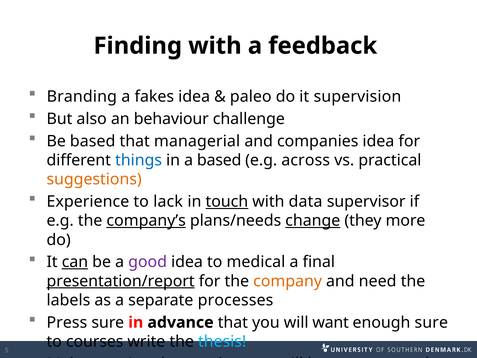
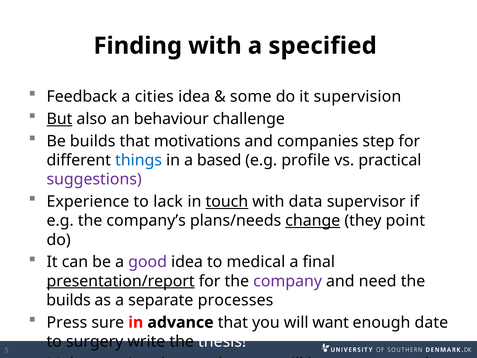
feedback: feedback -> specified (323, 46)
Branding: Branding -> Feedback (82, 97)
fakes: fakes -> cities (154, 97)
paleo: paleo -> some (251, 97)
But underline: none -> present (59, 119)
Be based: based -> builds (93, 141)
managerial: managerial -> motivations (197, 141)
companies idea: idea -> step (378, 141)
across: across -> profile (306, 160)
suggestions colour: orange -> purple (94, 179)
company’s underline: present -> none (146, 221)
more: more -> point (405, 221)
can underline: present -> none (75, 262)
company colour: orange -> purple (288, 281)
labels: labels -> builds (69, 300)
enough sure: sure -> date (431, 322)
courses: courses -> surgery (95, 341)
thesis colour: light blue -> white (222, 341)
